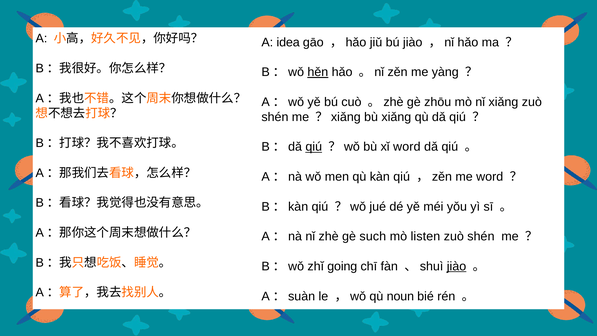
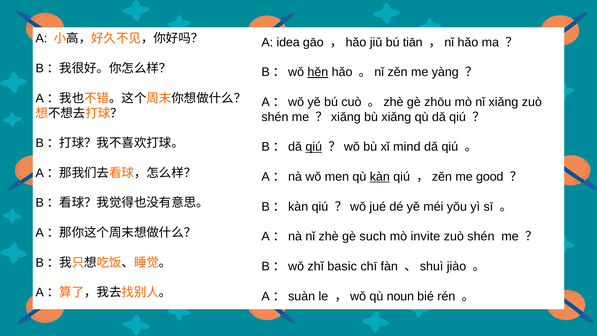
bú jiào: jiào -> tiān (413, 42)
xǐ word: word -> mind (407, 147)
kàn underline: none -> present (380, 177)
me word: word -> good (490, 177)
listen: listen -> invite (425, 236)
going: going -> basic (342, 266)
jiào underline: present -> none (456, 266)
